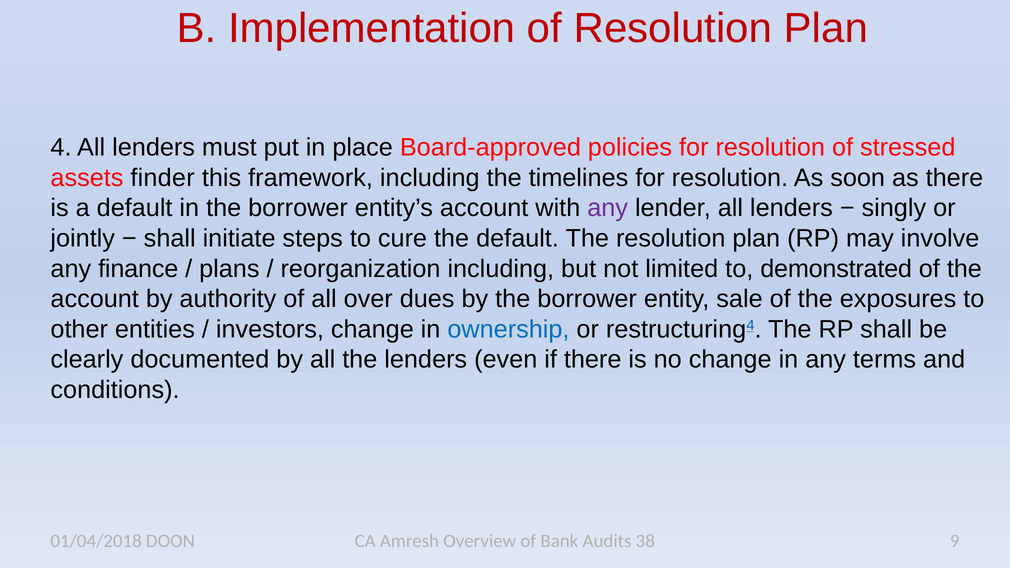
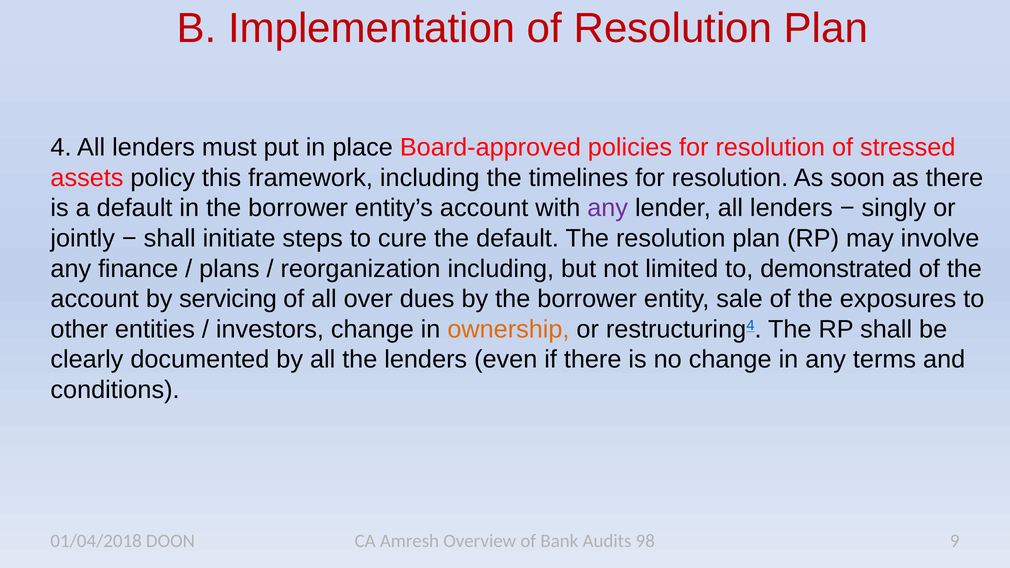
finder: finder -> policy (163, 178)
authority: authority -> servicing (228, 299)
ownership colour: blue -> orange (508, 329)
38: 38 -> 98 (645, 541)
